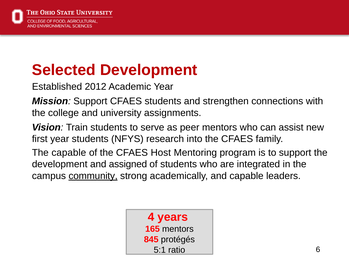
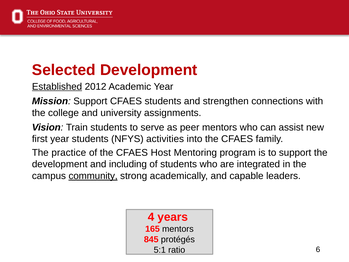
Established underline: none -> present (57, 87)
research: research -> activities (165, 139)
The capable: capable -> practice (69, 152)
assigned: assigned -> including (128, 164)
